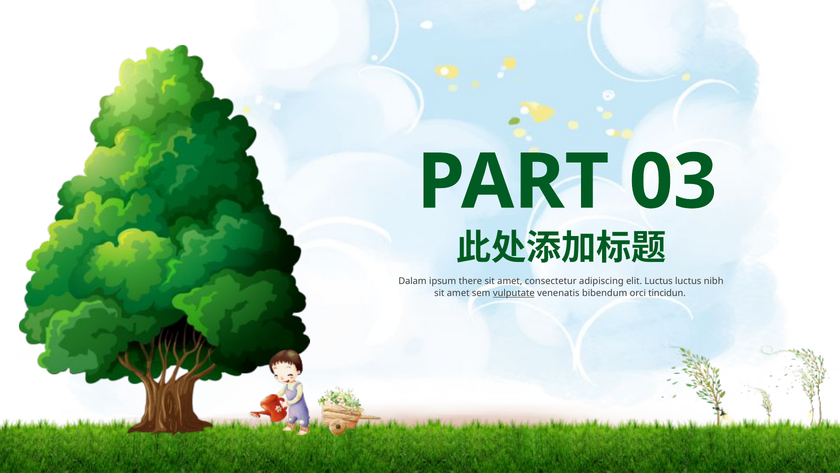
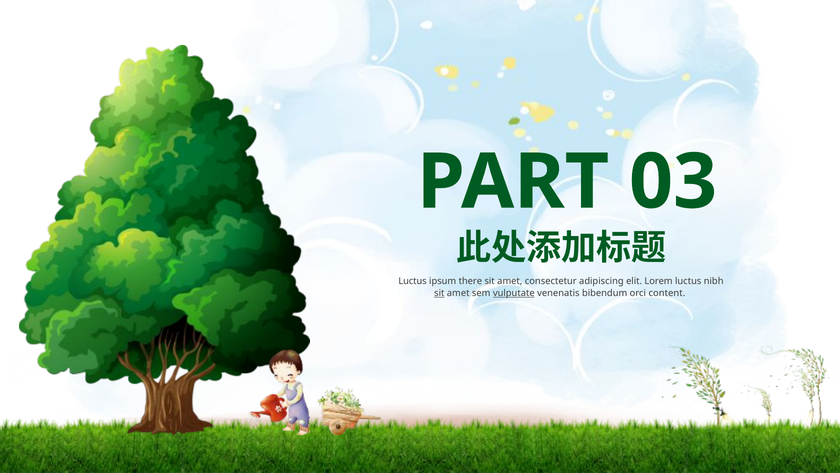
Dalam: Dalam -> Luctus (413, 281)
elit Luctus: Luctus -> Lorem (659, 281)
sit underline: none -> present (439, 293)
tincidun: tincidun -> content (667, 293)
